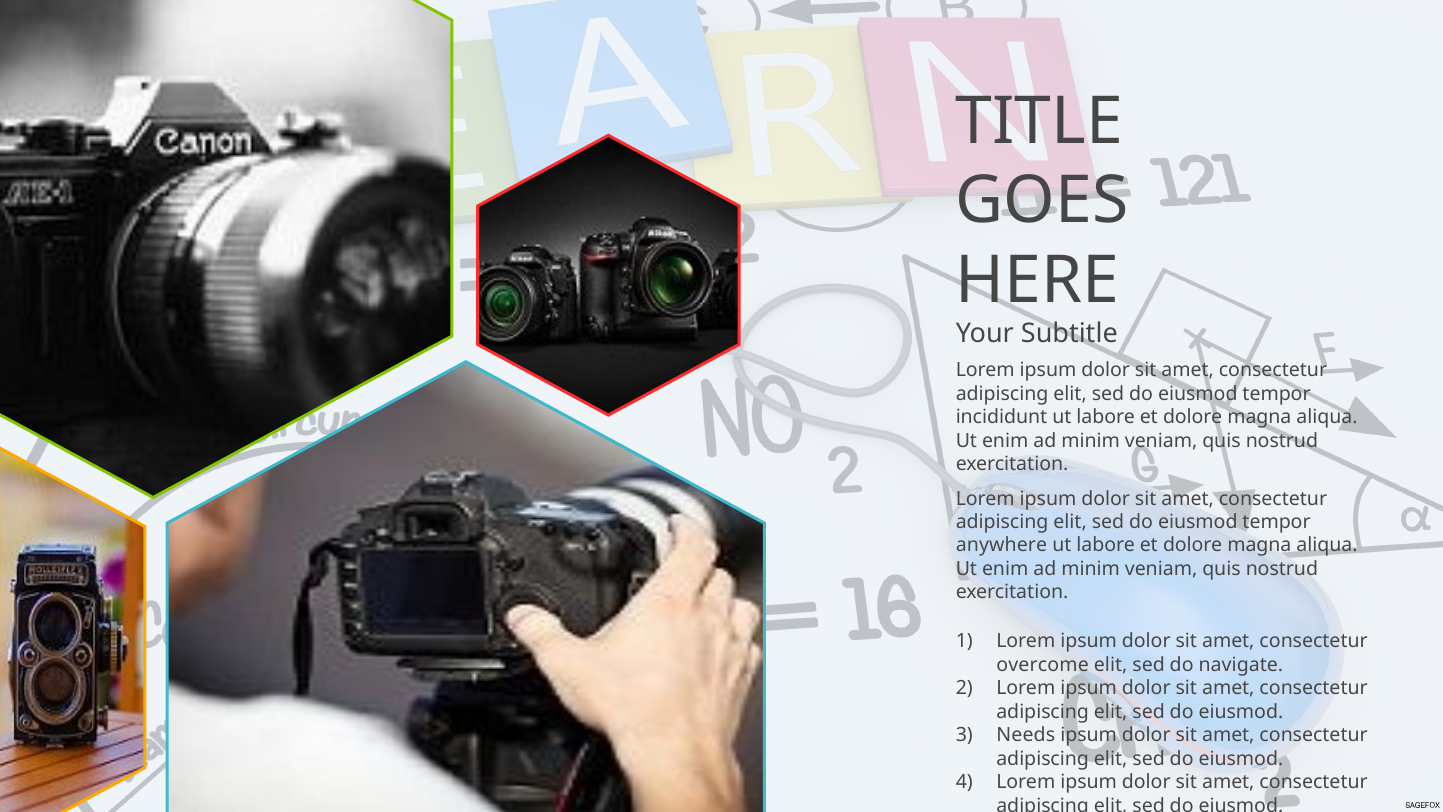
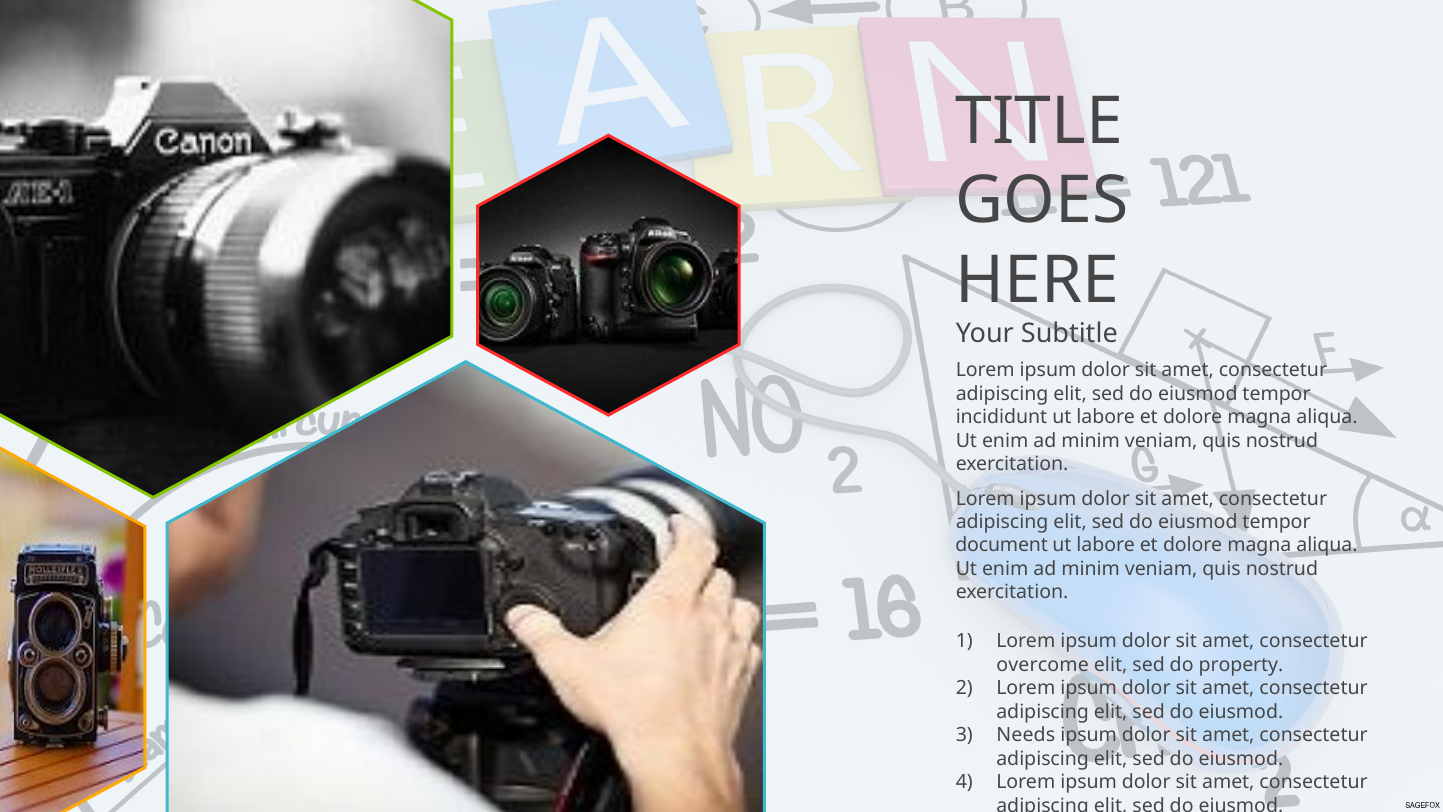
anywhere: anywhere -> document (1002, 545)
navigate: navigate -> property (1241, 664)
